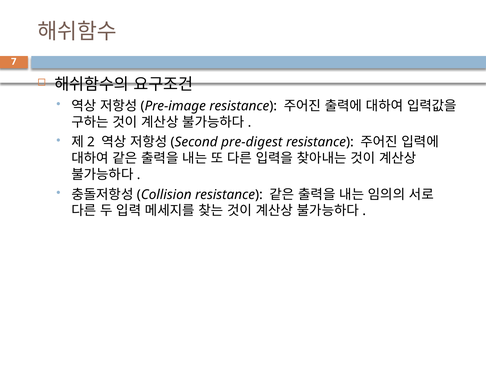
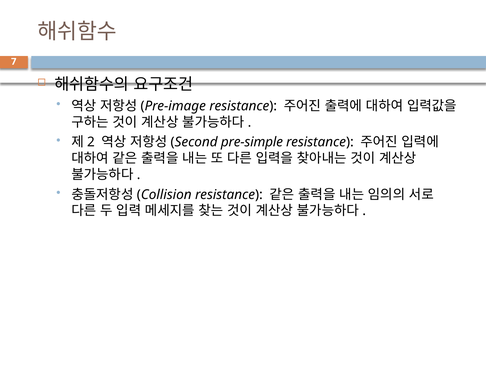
pre-digest: pre-digest -> pre-simple (252, 142)
